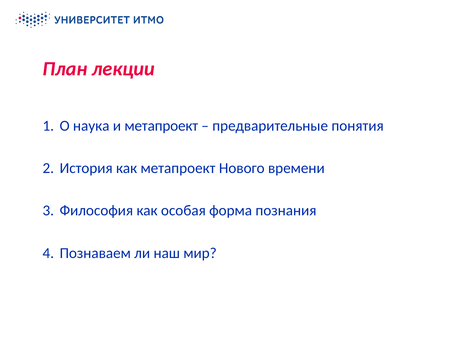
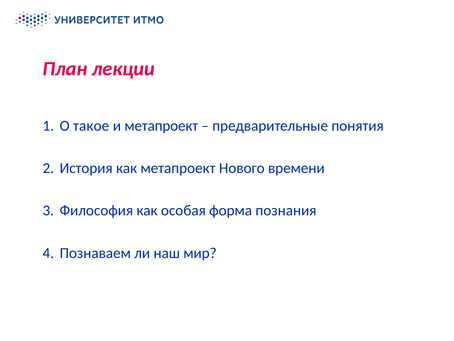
наука: наука -> такое (91, 126)
